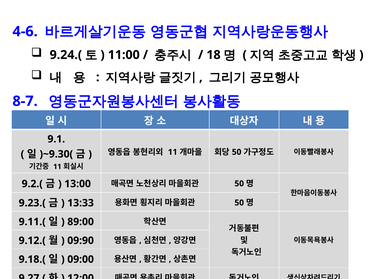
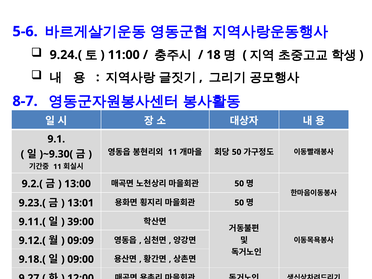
4-6: 4-6 -> 5-6 (25, 31)
13:33: 13:33 -> 13:01 (81, 203)
89:00: 89:00 -> 39:00 (81, 222)
09:90: 09:90 -> 09:09 (81, 241)
